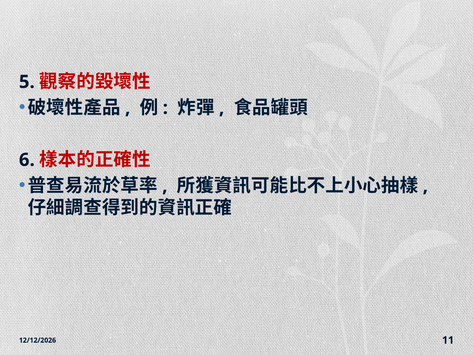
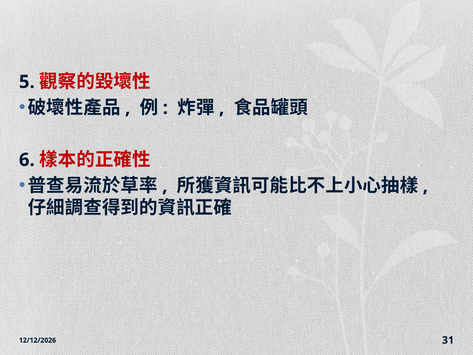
11: 11 -> 31 (448, 340)
